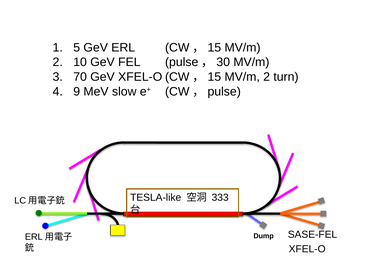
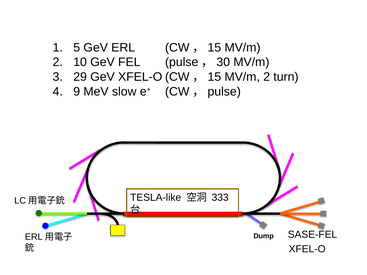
70: 70 -> 29 (80, 77)
